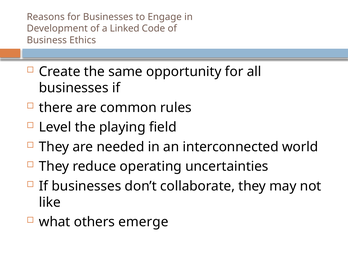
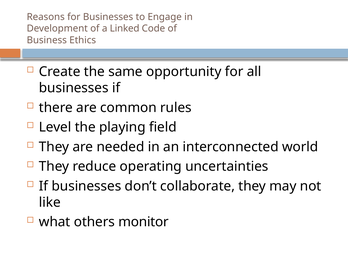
emerge: emerge -> monitor (144, 222)
